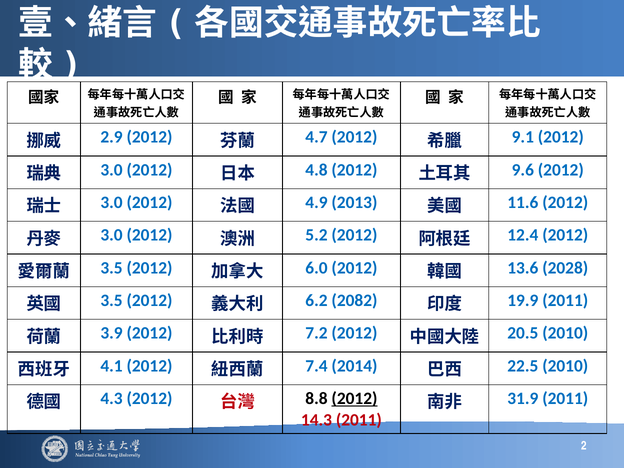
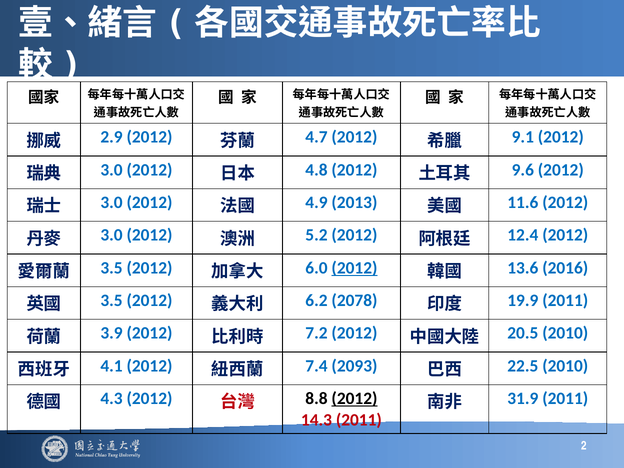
2012 underline: none -> present (354, 268)
2028: 2028 -> 2016 (565, 268)
2082: 2082 -> 2078 (354, 301)
2014: 2014 -> 2093 (354, 366)
